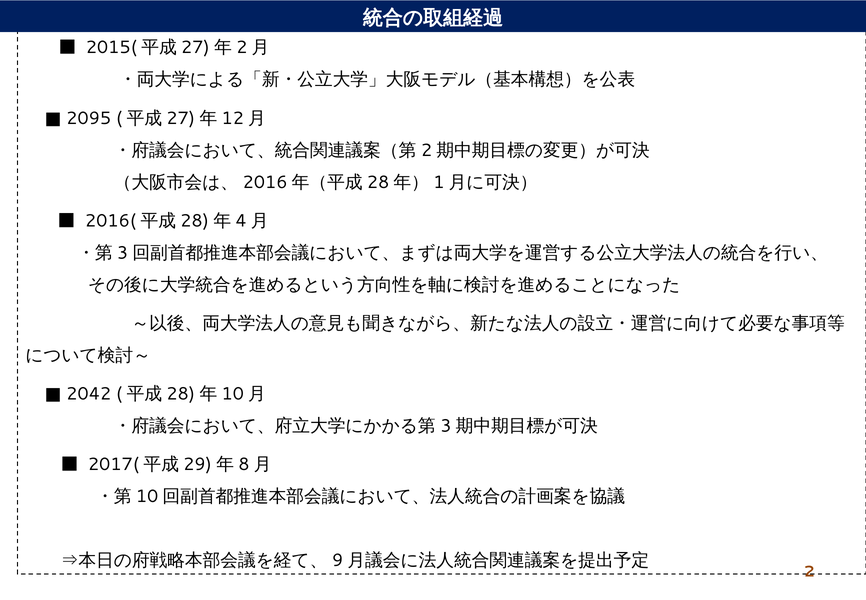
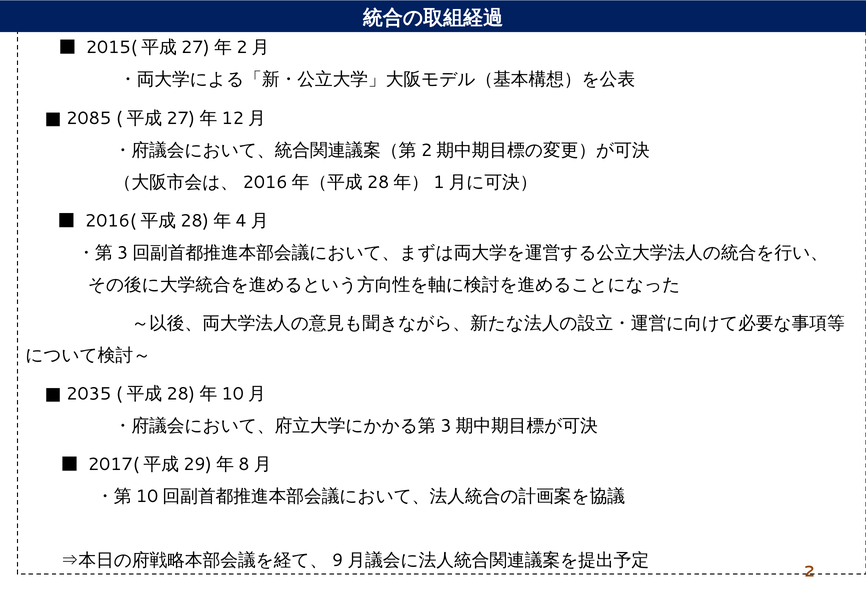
2095: 2095 -> 2085 (89, 118)
2042: 2042 -> 2035 (89, 394)
